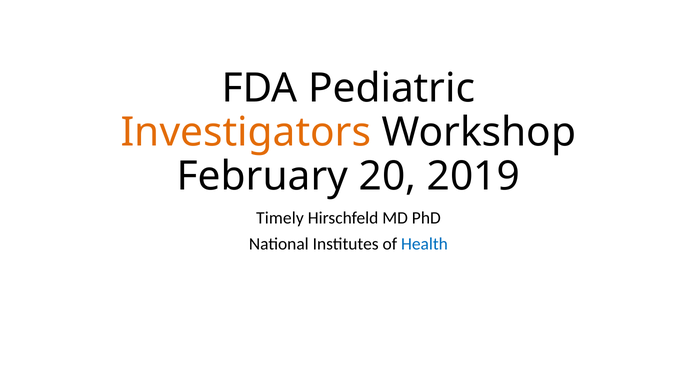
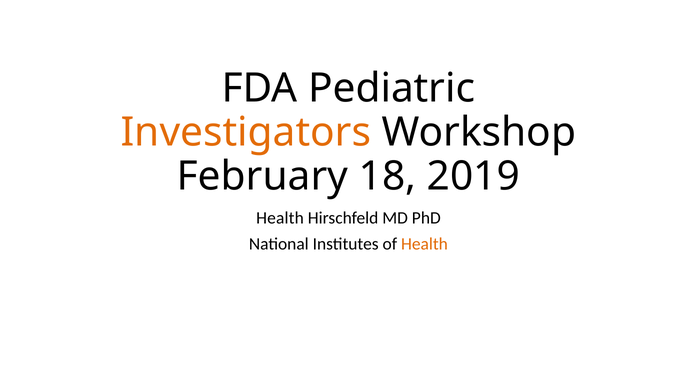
20: 20 -> 18 (387, 176)
Timely: Timely -> Health (280, 218)
Health colour: blue -> orange (424, 244)
